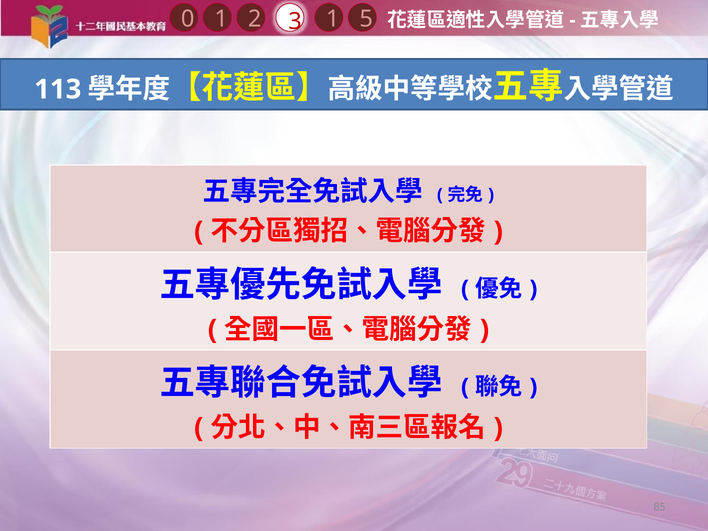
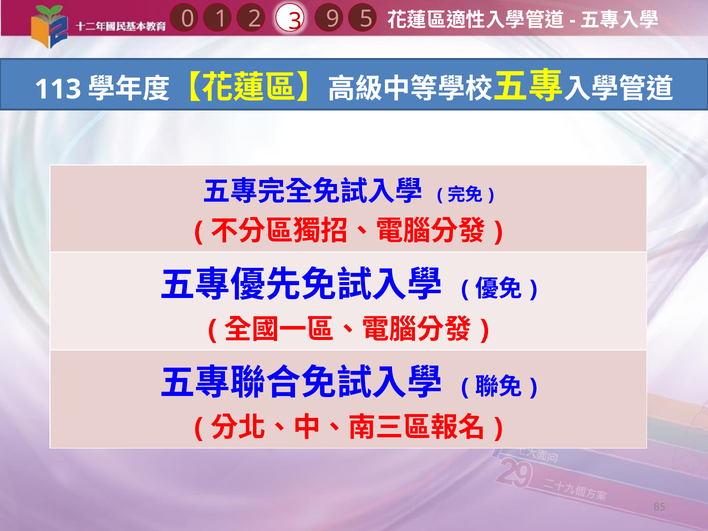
1 1: 1 -> 9 (333, 19)
